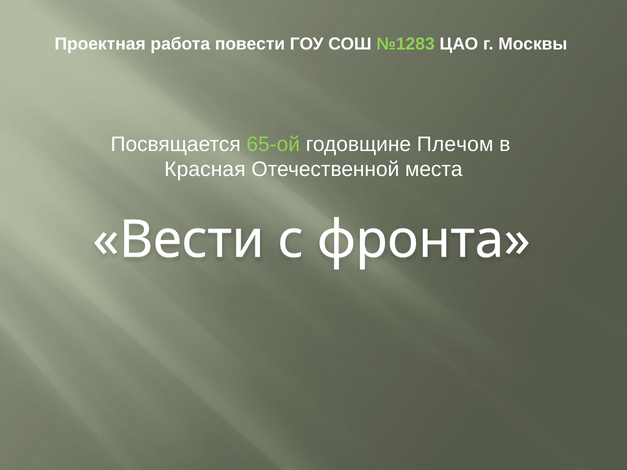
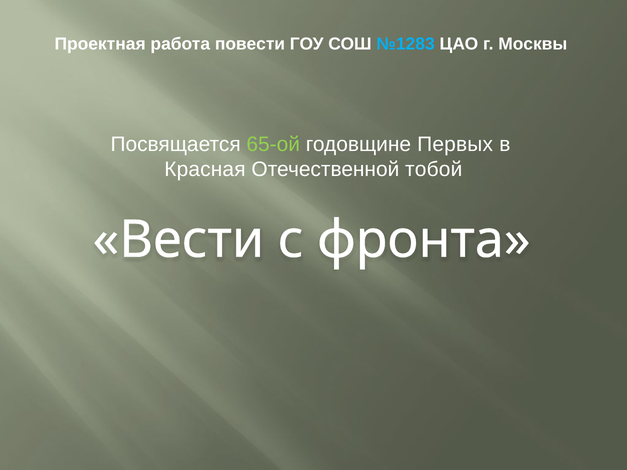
№1283 colour: light green -> light blue (406, 44)
Плечом: Плечом -> Первых (455, 144)
места: места -> тобой (434, 169)
